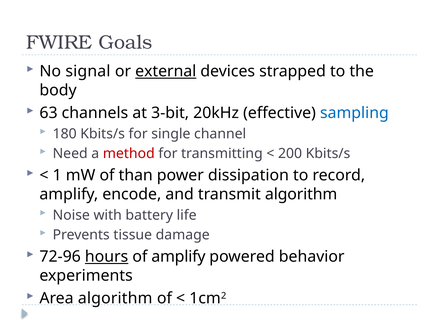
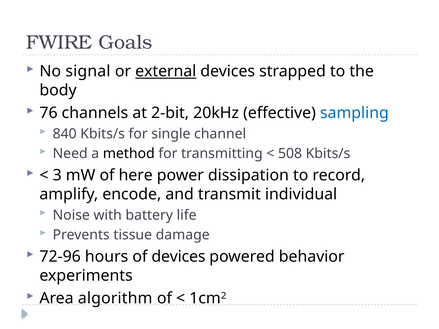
63: 63 -> 76 (49, 113)
3-bit: 3-bit -> 2-bit (170, 113)
180: 180 -> 840 (65, 134)
method colour: red -> black (129, 154)
200: 200 -> 508 (290, 154)
1: 1 -> 3 (57, 175)
than: than -> here (136, 175)
transmit algorithm: algorithm -> individual (301, 194)
hours underline: present -> none (107, 257)
of amplify: amplify -> devices (178, 257)
